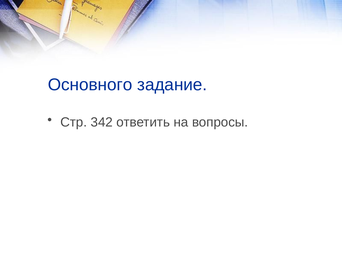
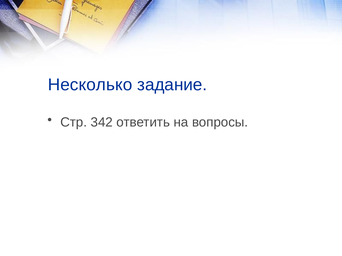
Основного: Основного -> Несколько (90, 85)
